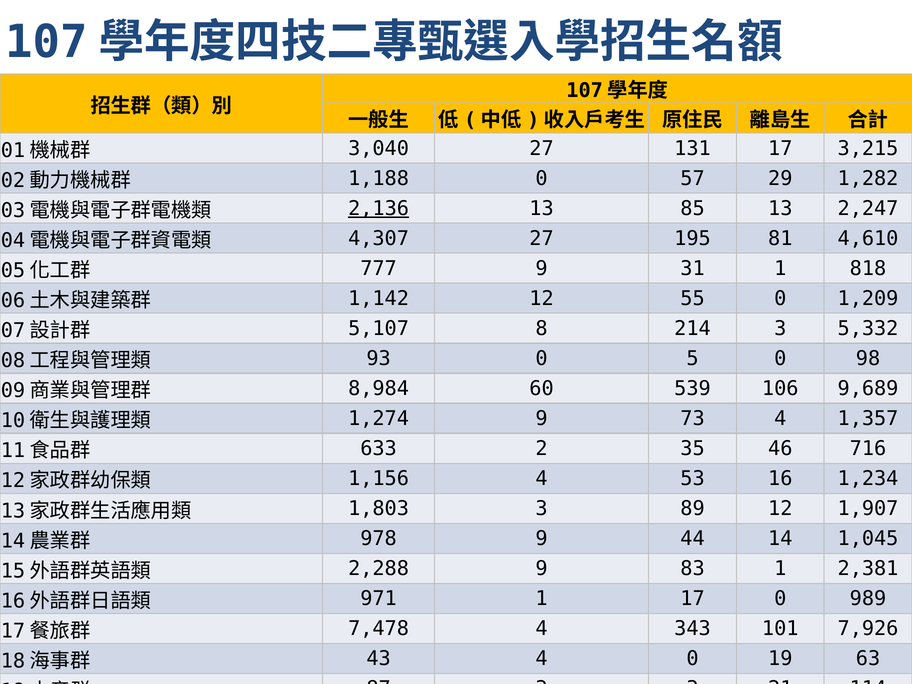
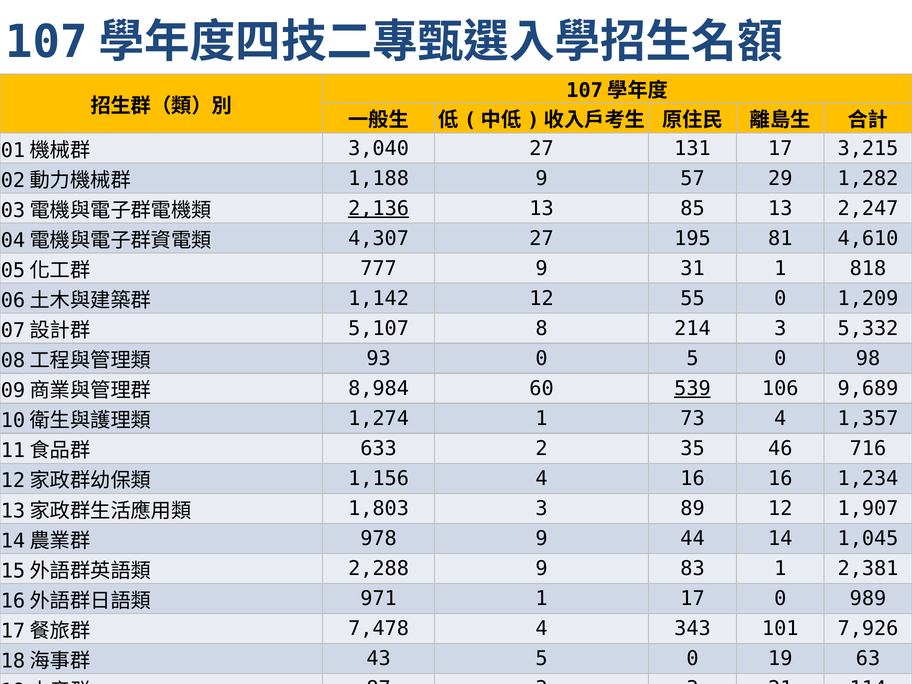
1,188 0: 0 -> 9 (542, 178)
539 underline: none -> present (692, 389)
1,274 9: 9 -> 1 (542, 419)
4 53: 53 -> 16 (693, 479)
43 4: 4 -> 5 (542, 659)
